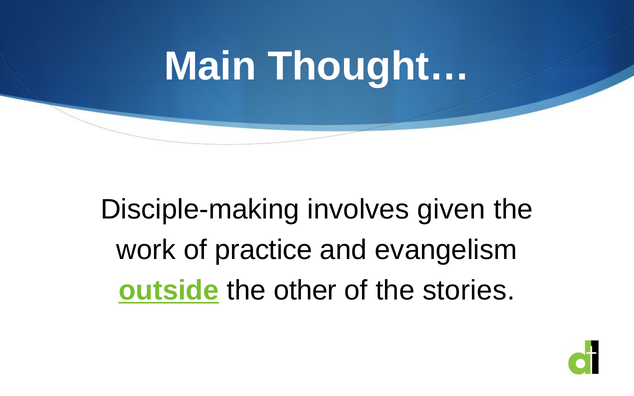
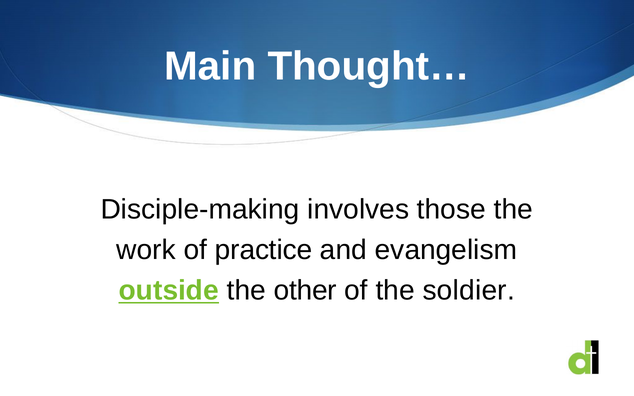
given: given -> those (451, 210)
stories: stories -> soldier (469, 291)
